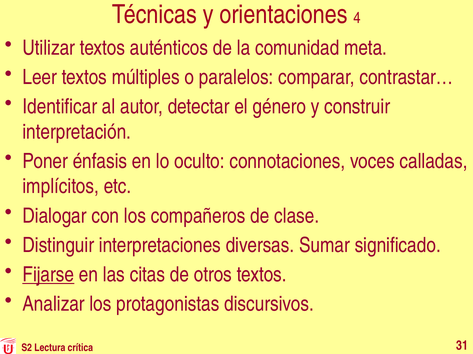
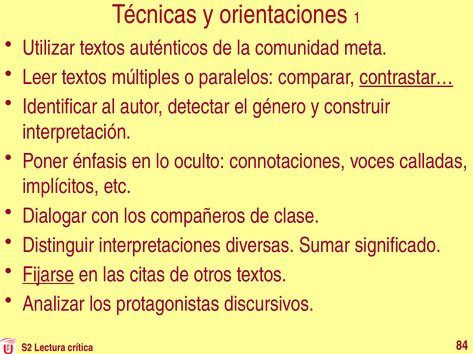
4: 4 -> 1 (357, 18)
contrastar… underline: none -> present (406, 77)
31: 31 -> 84 (462, 346)
